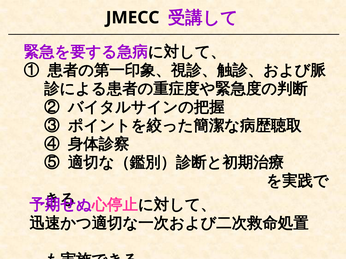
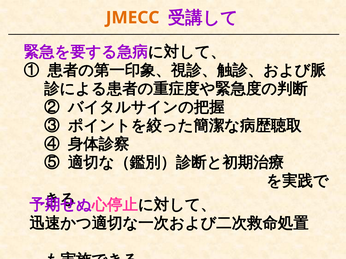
JMECC colour: black -> orange (133, 18)
